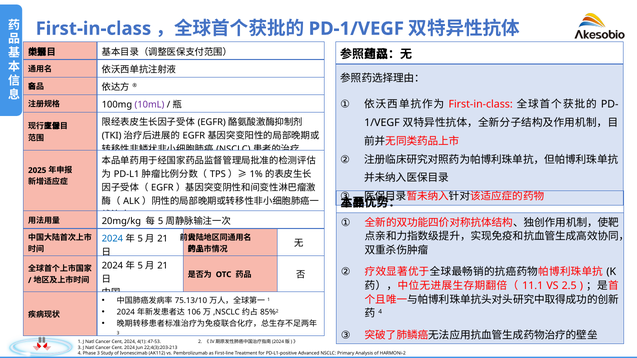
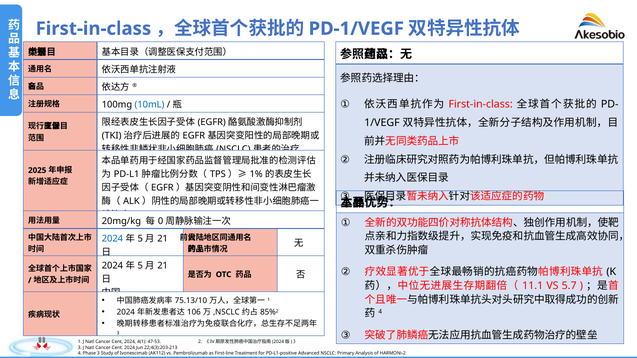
10mL colour: purple -> blue (150, 105)
5: 5 -> 0 (161, 221)
2.5: 2.5 -> 5.7 (569, 286)
